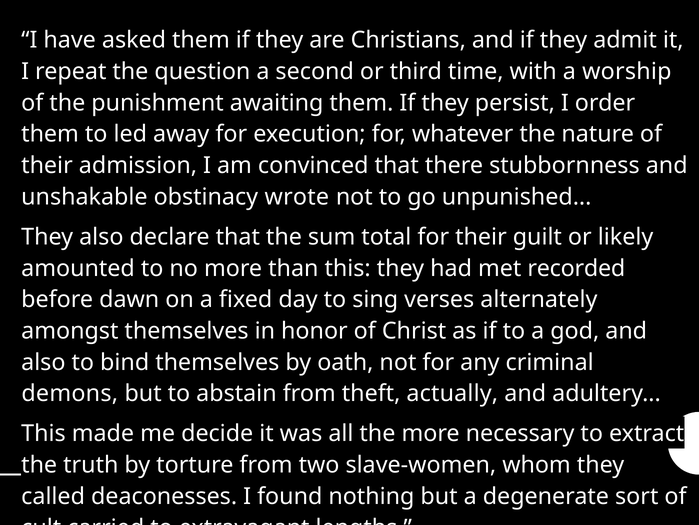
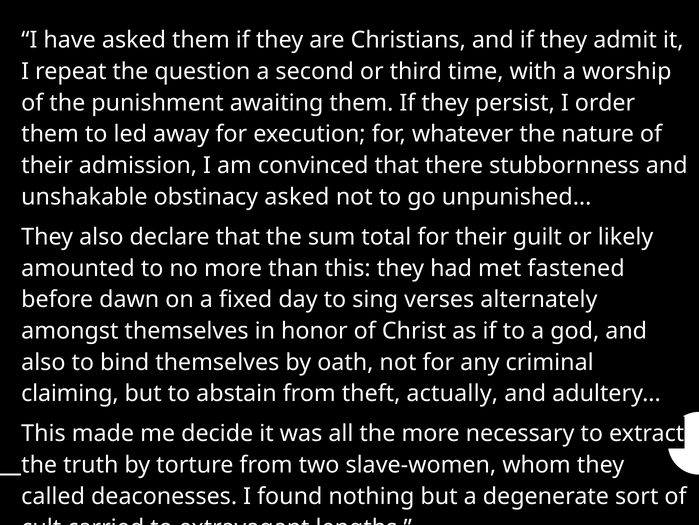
obstinacy wrote: wrote -> asked (297, 197)
recorded: recorded -> fastened (576, 268)
demons: demons -> claiming (70, 393)
